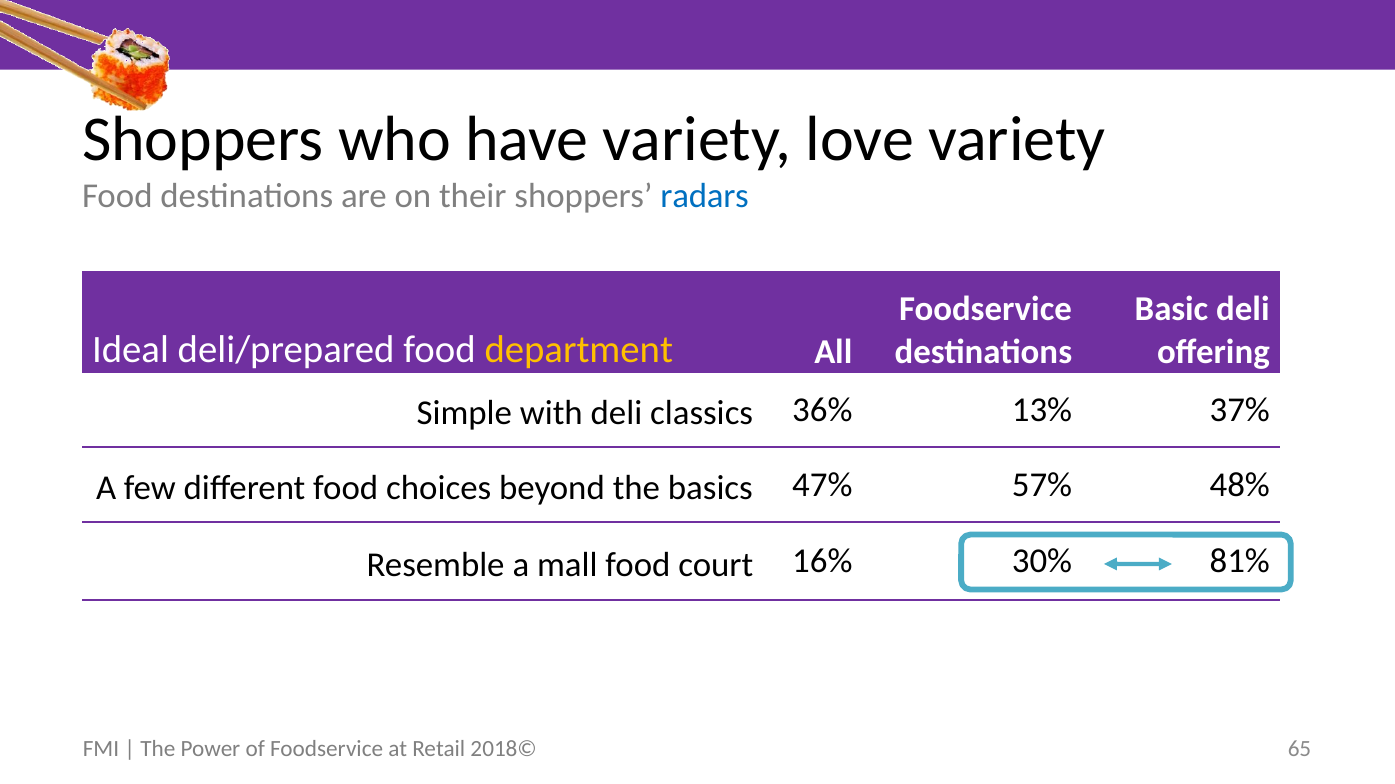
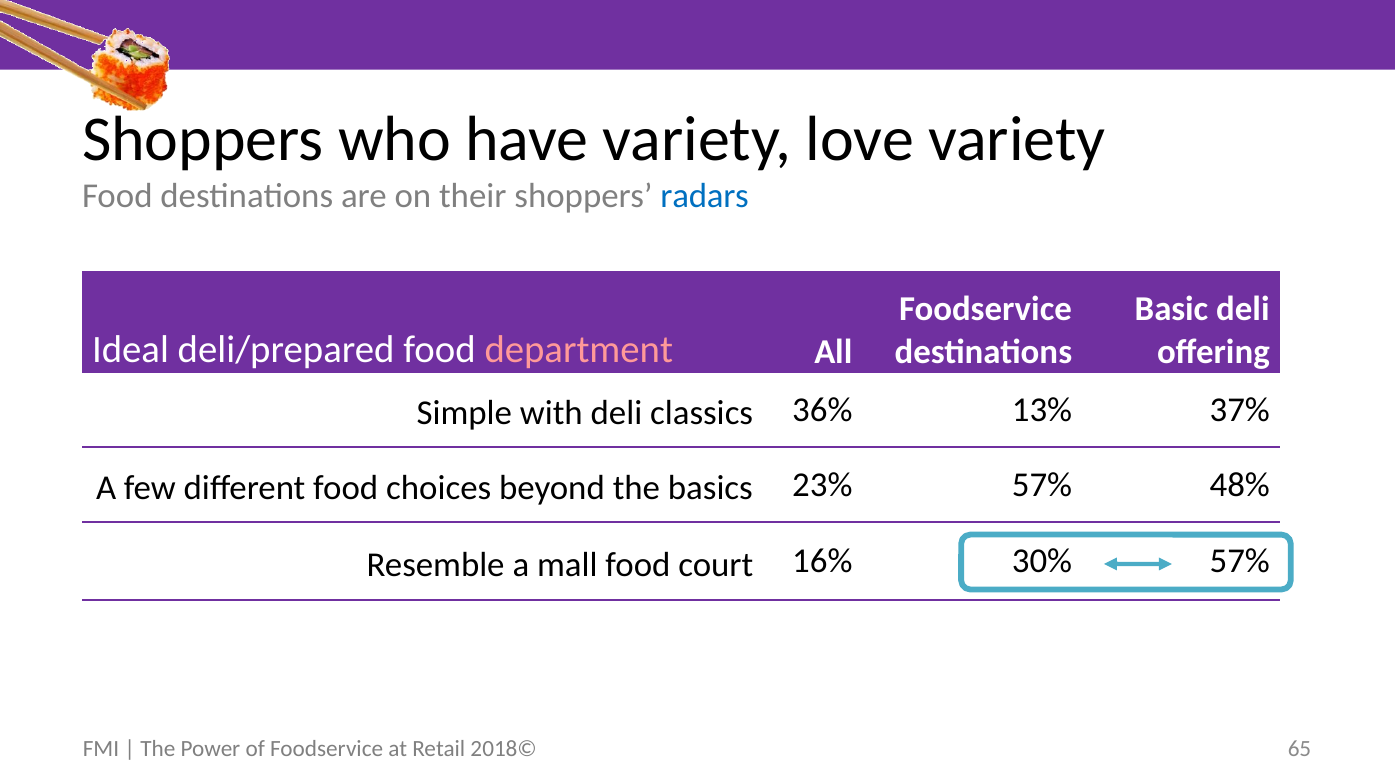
department colour: yellow -> pink (579, 350)
47%: 47% -> 23% (822, 485)
30% 81%: 81% -> 57% (1240, 562)
